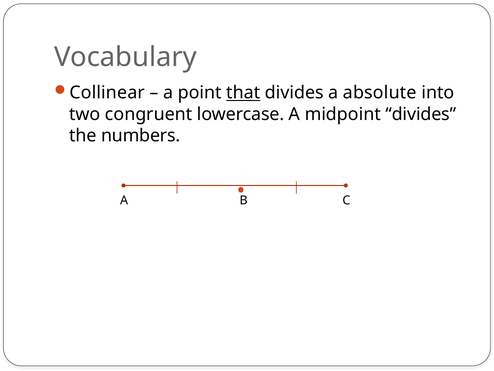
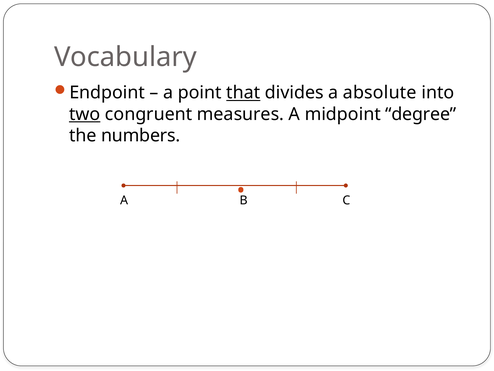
Collinear: Collinear -> Endpoint (107, 93)
two underline: none -> present (85, 114)
lowercase: lowercase -> measures (240, 114)
midpoint divides: divides -> degree (421, 114)
